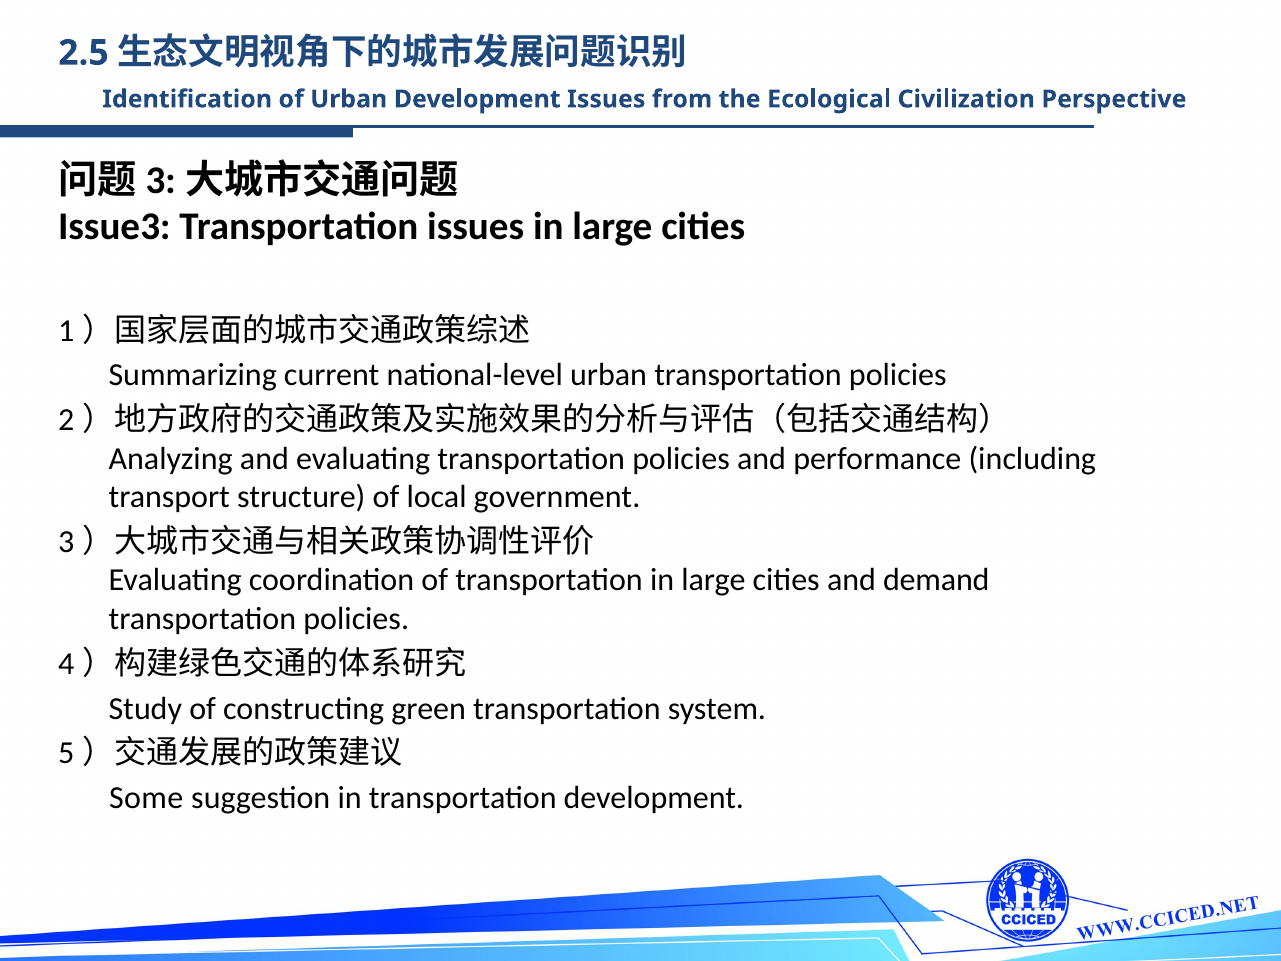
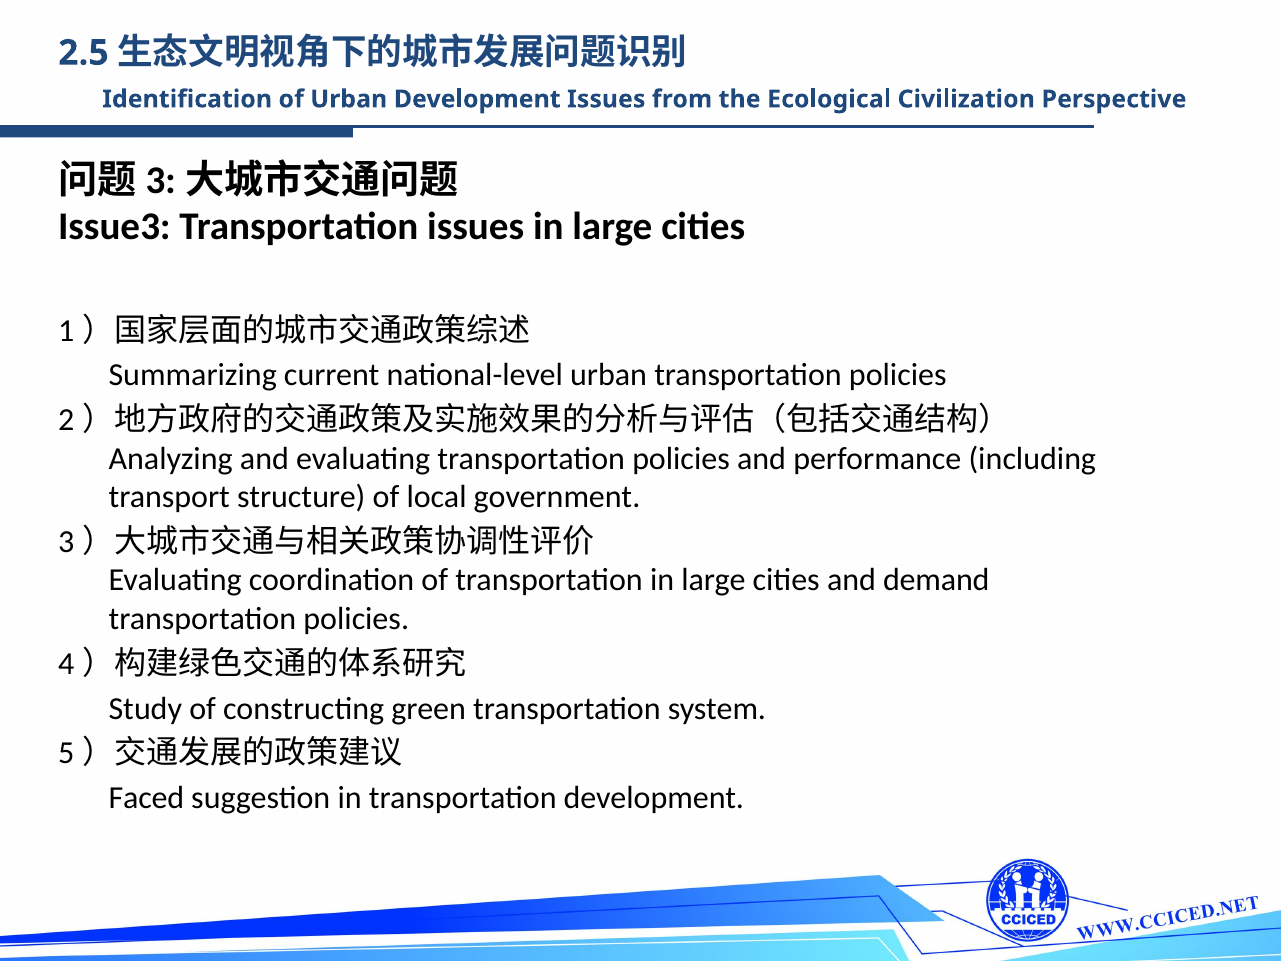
Some: Some -> Faced (146, 798)
